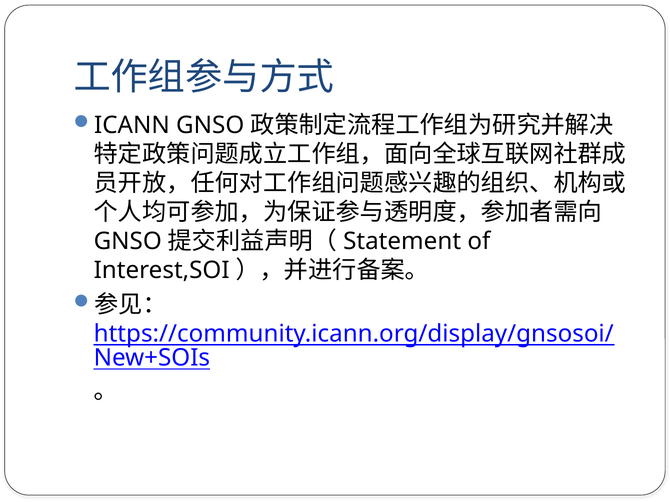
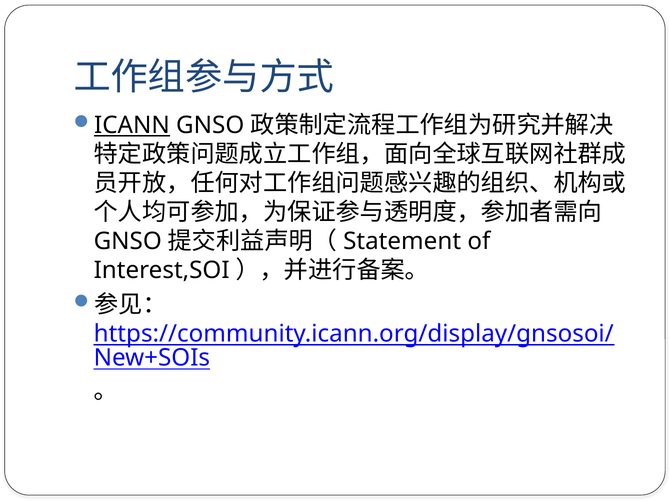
ICANN underline: none -> present (132, 126)
